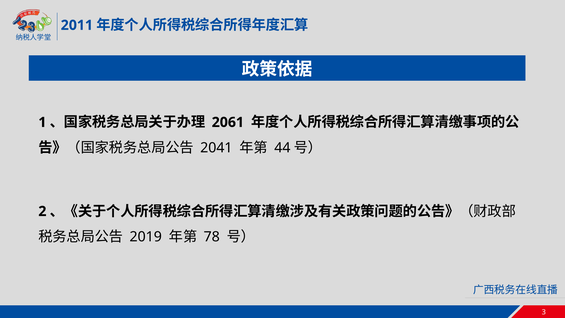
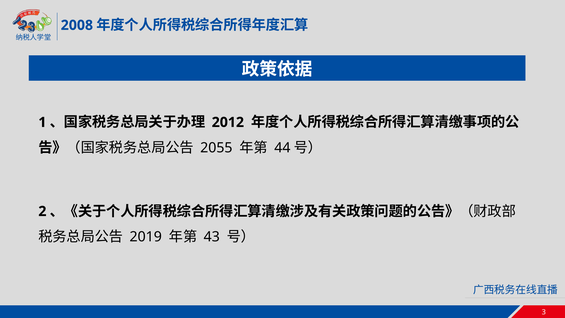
2011: 2011 -> 2008 (77, 25)
2061: 2061 -> 2012 (228, 122)
2041: 2041 -> 2055 (216, 148)
78: 78 -> 43 (212, 237)
